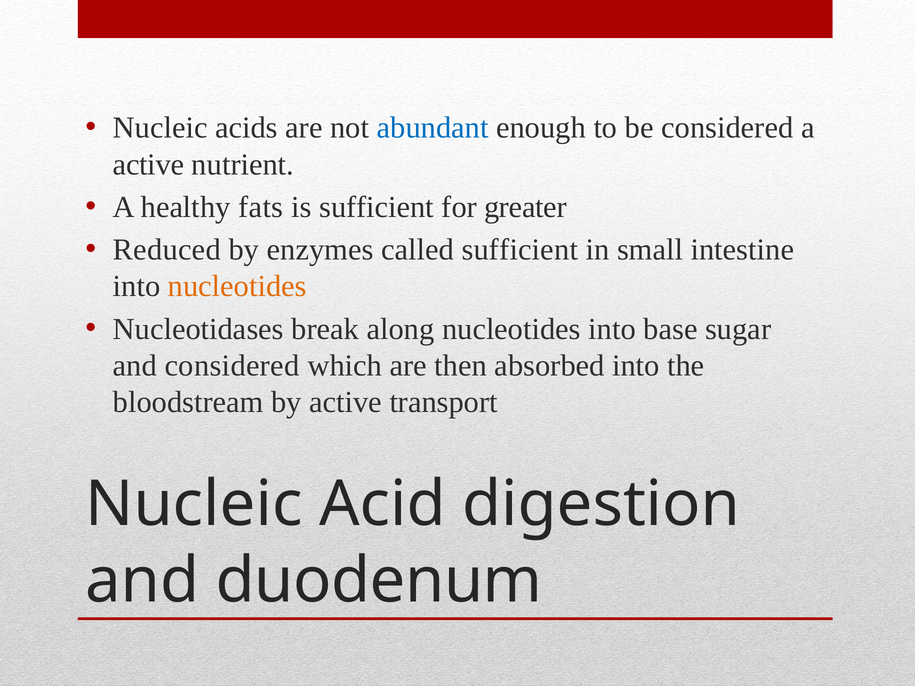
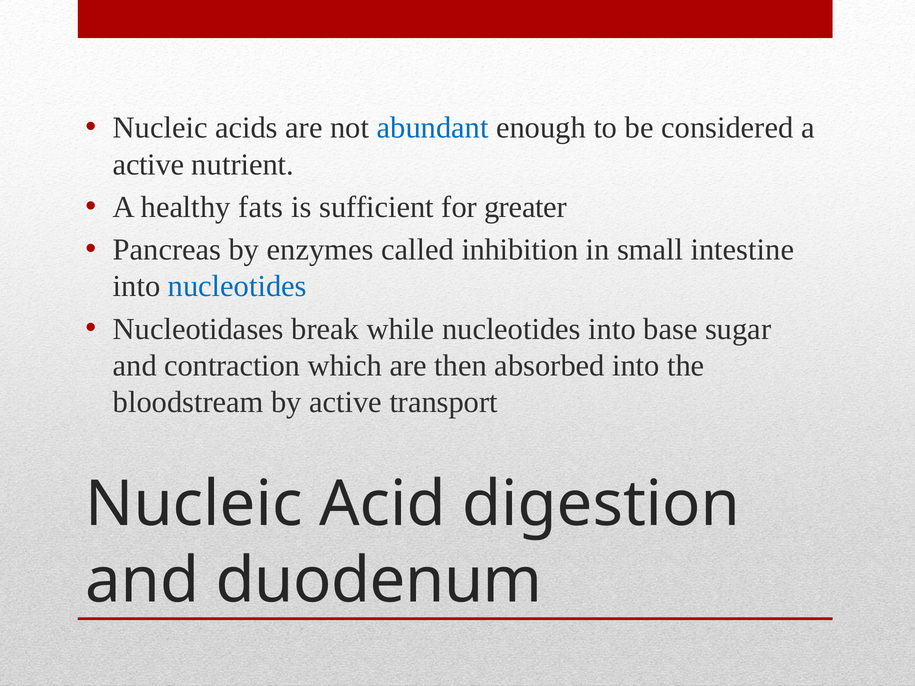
Reduced: Reduced -> Pancreas (167, 250)
called sufficient: sufficient -> inhibition (520, 250)
nucleotides colour: orange -> blue (237, 287)
along: along -> while (401, 329)
and considered: considered -> contraction (232, 366)
